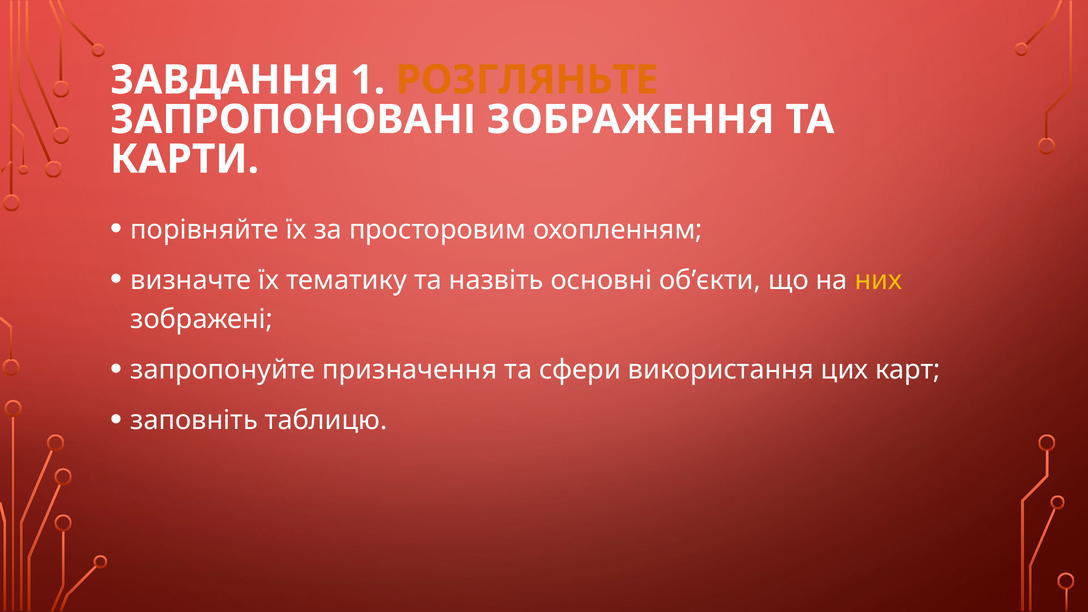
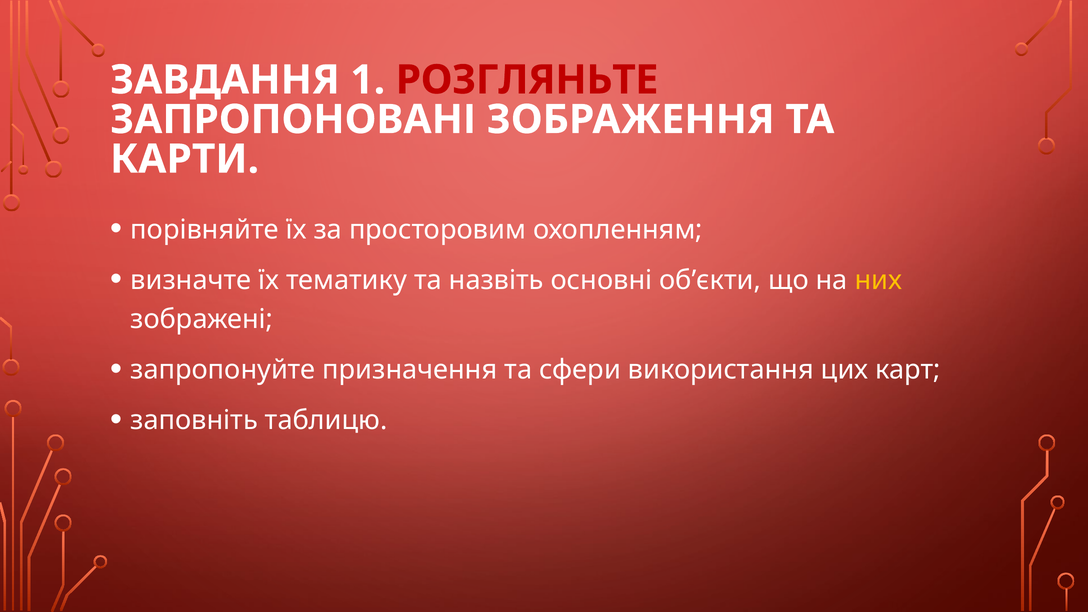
РОЗГЛЯНЬТЕ colour: orange -> red (527, 80)
